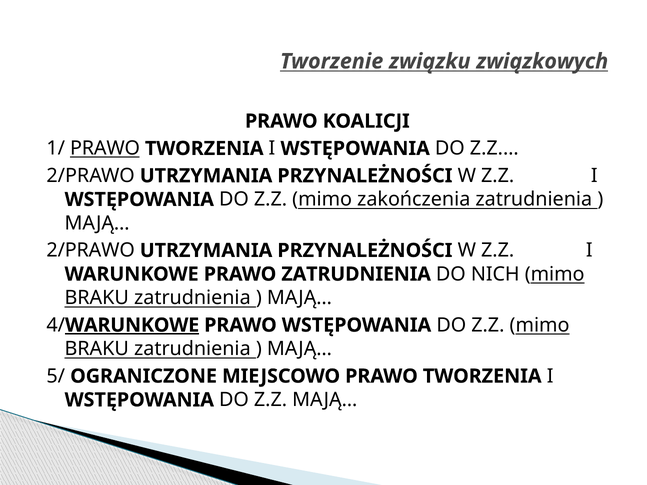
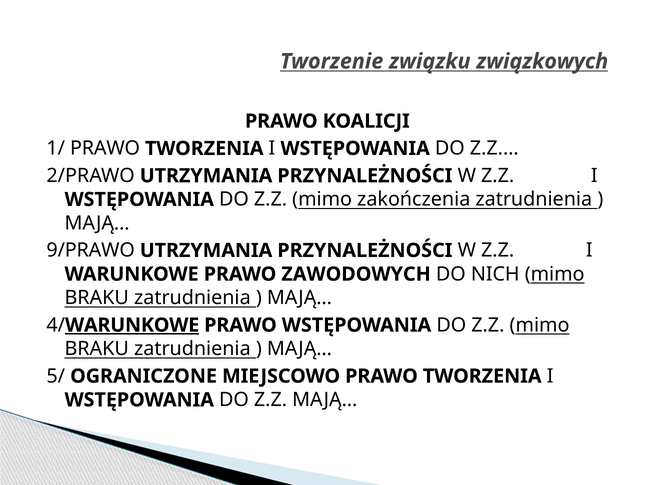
PRAWO underline: present -> none (105, 149)
2/PRAWO: 2/PRAWO -> 9/PRAWO (91, 251)
PRAWO ZATRUDNIENIA: ZATRUDNIENIA -> ZAWODOWYCH (356, 274)
